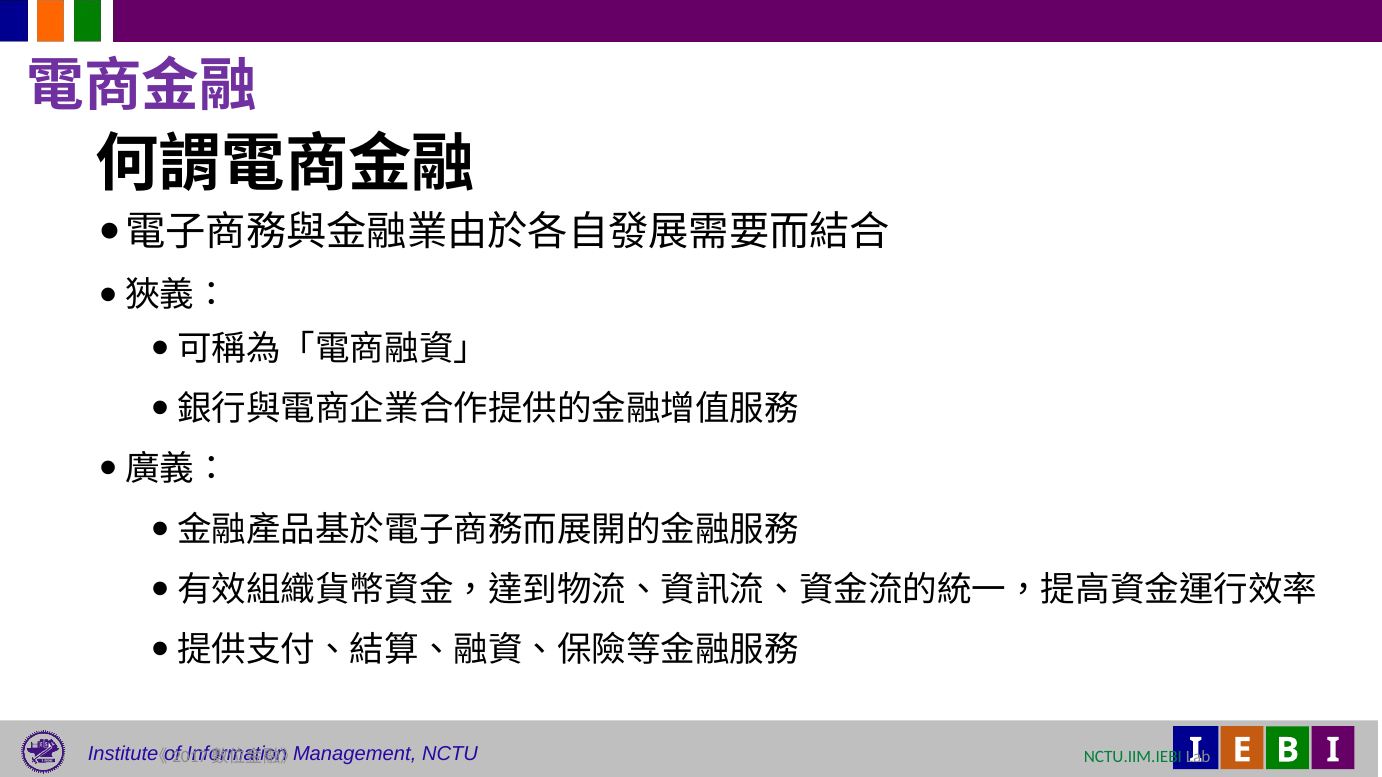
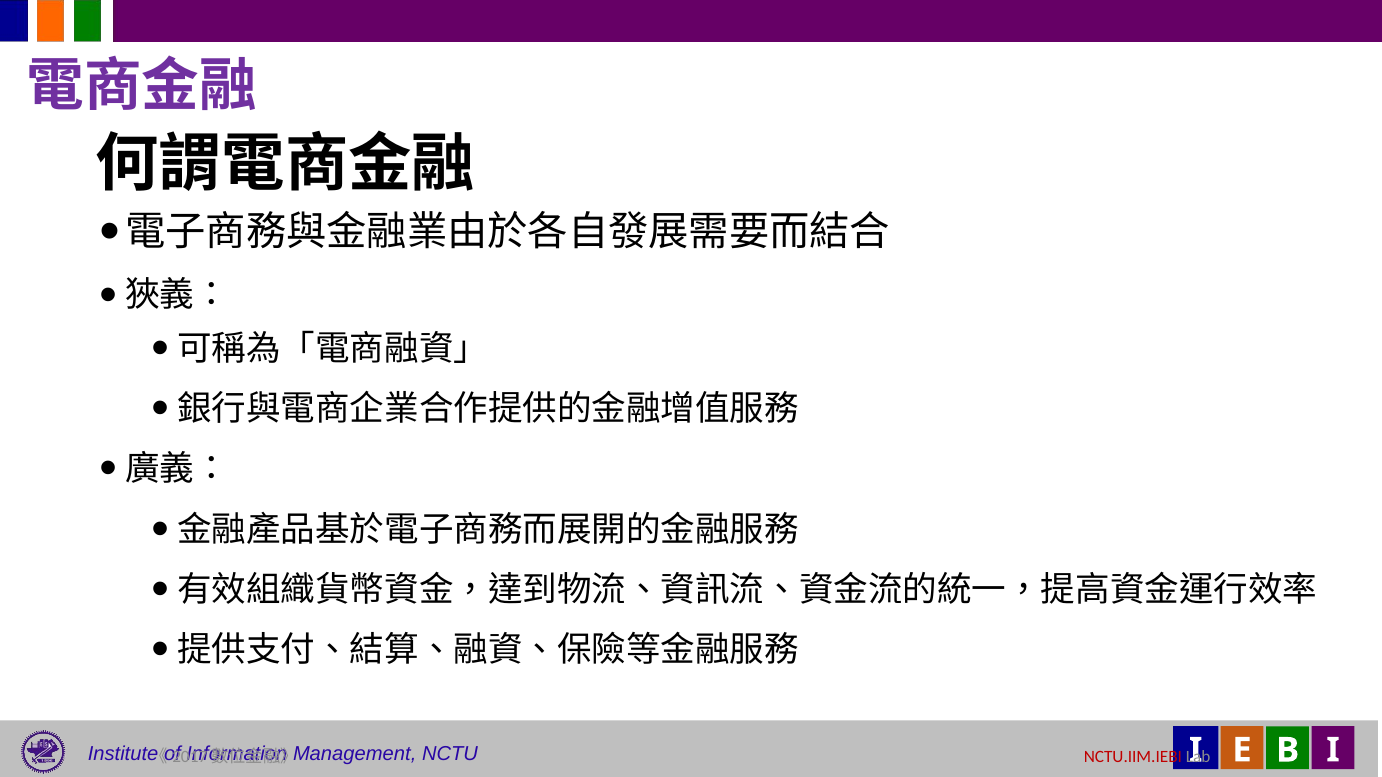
NCTU.IIM.IEBI colour: green -> red (1133, 757)
